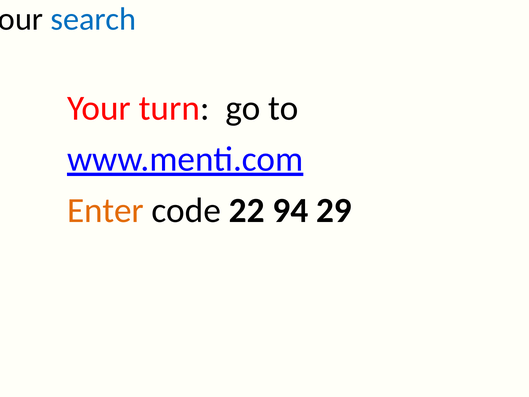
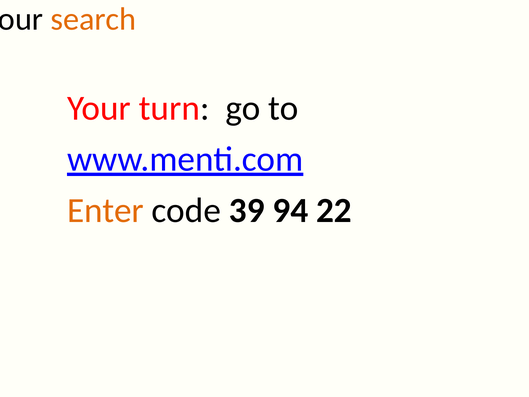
search colour: blue -> orange (93, 19)
22: 22 -> 39 (247, 210)
29: 29 -> 22 (334, 210)
